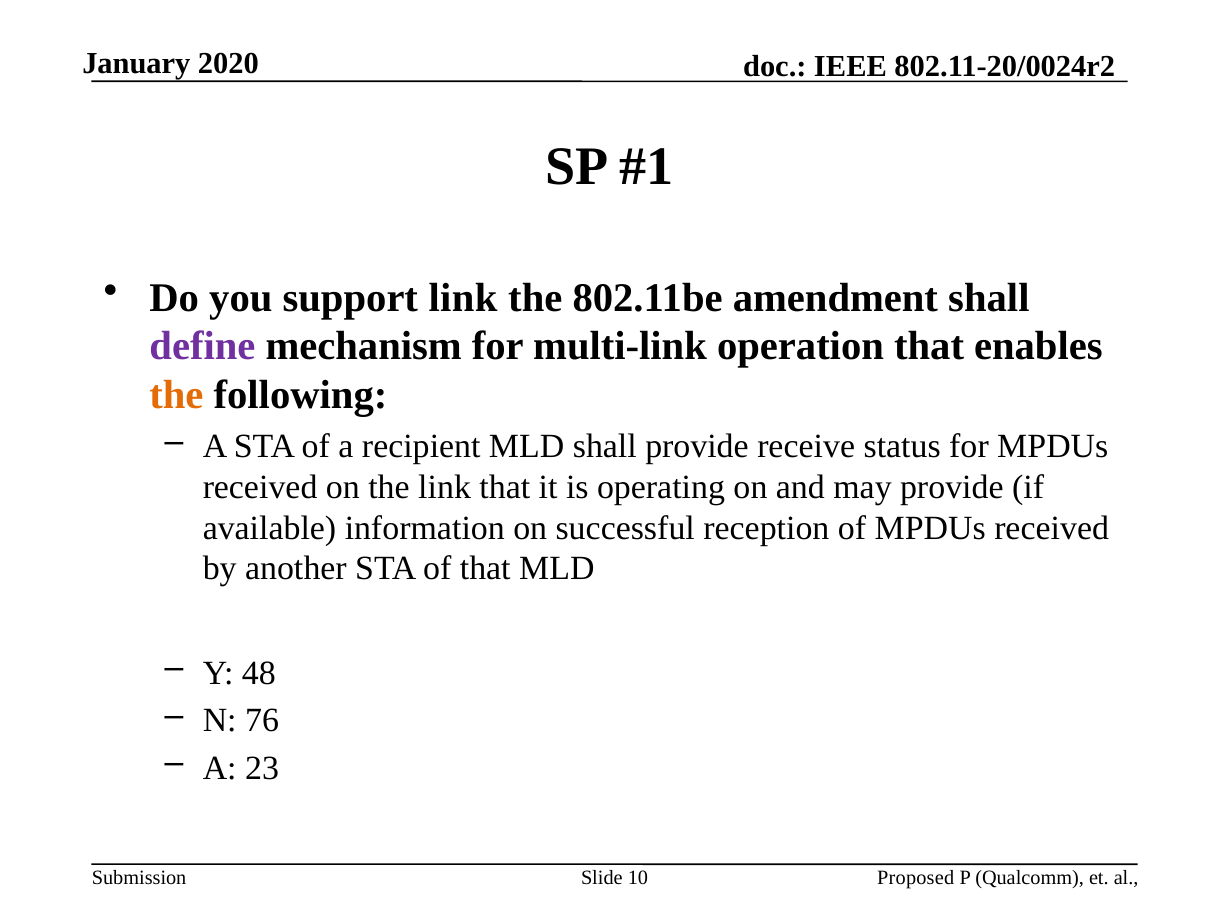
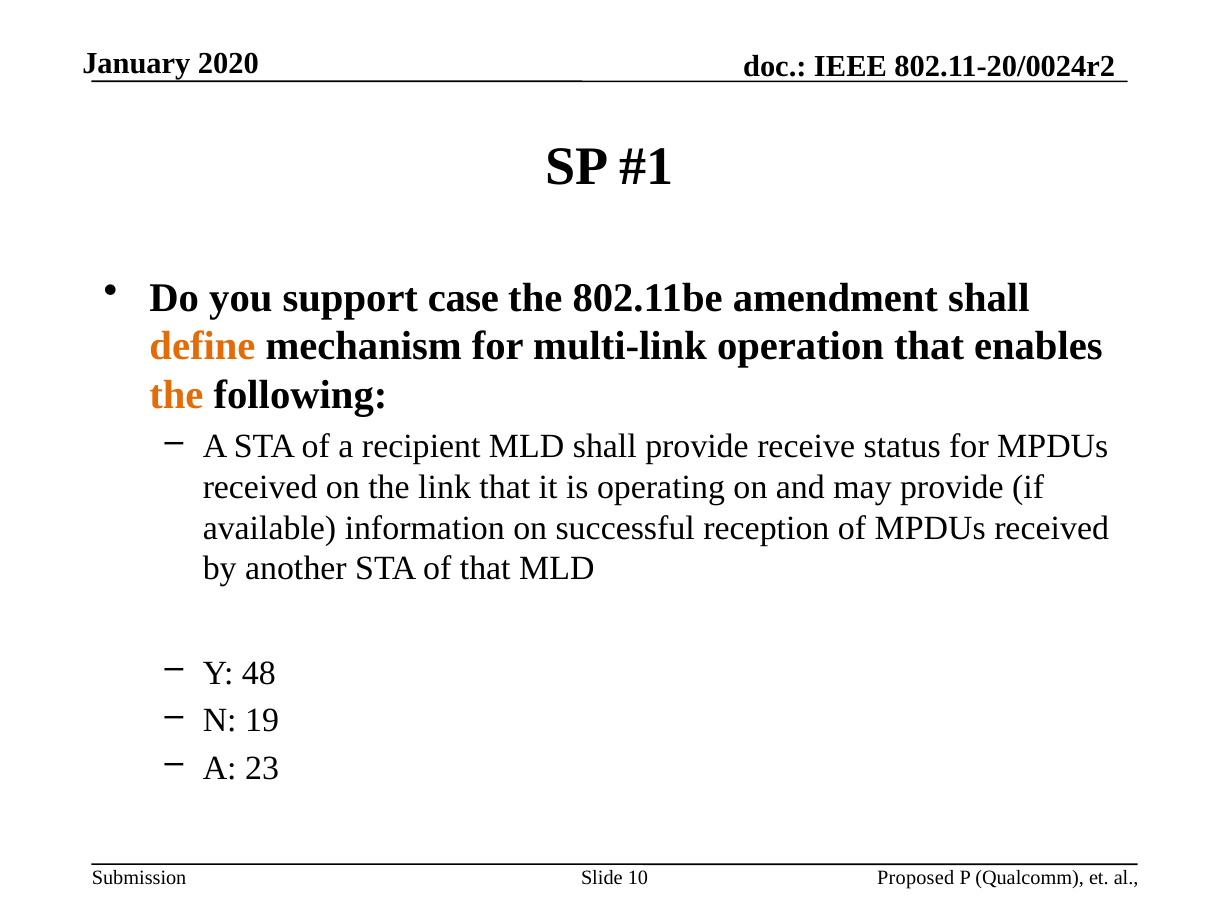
support link: link -> case (463, 297)
define colour: purple -> orange (202, 346)
76: 76 -> 19 (262, 720)
